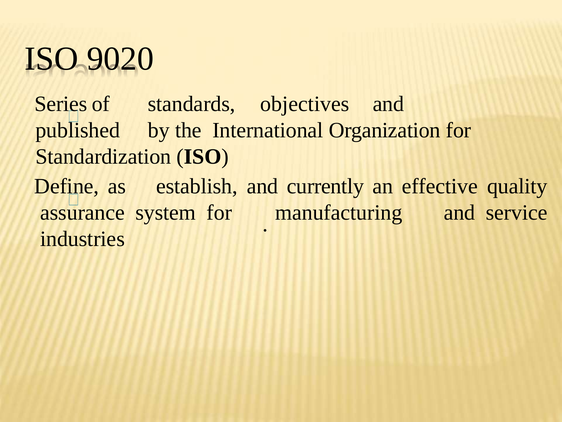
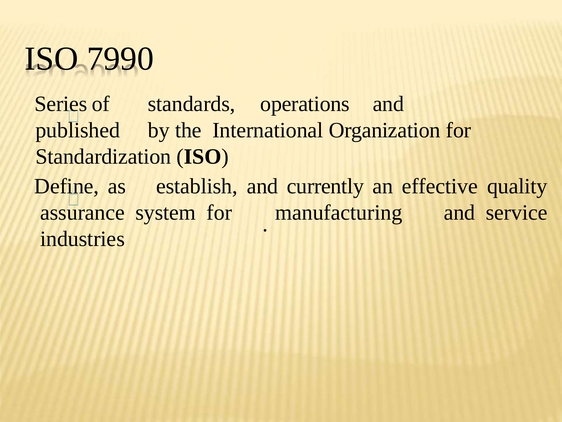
9020: 9020 -> 7990 (120, 59)
objectives: objectives -> operations (305, 104)
